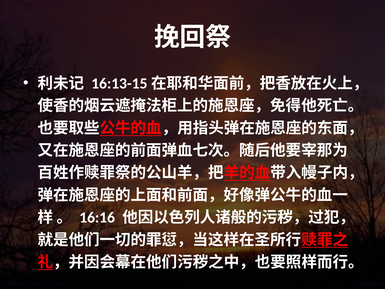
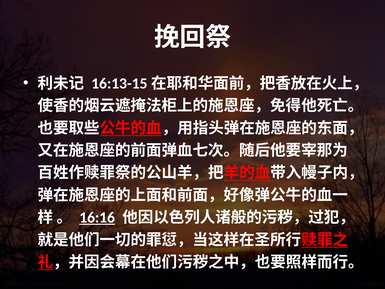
16:16 underline: none -> present (97, 217)
